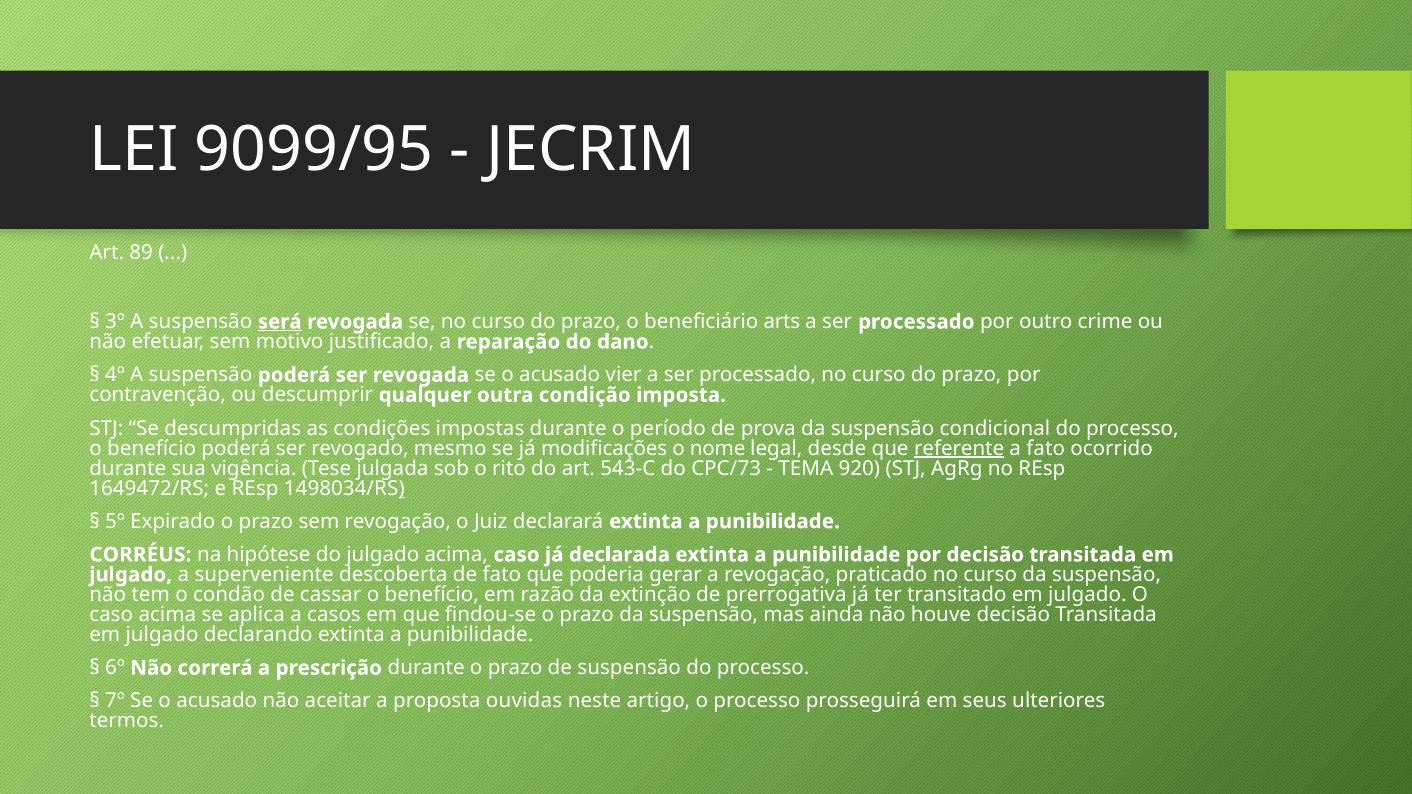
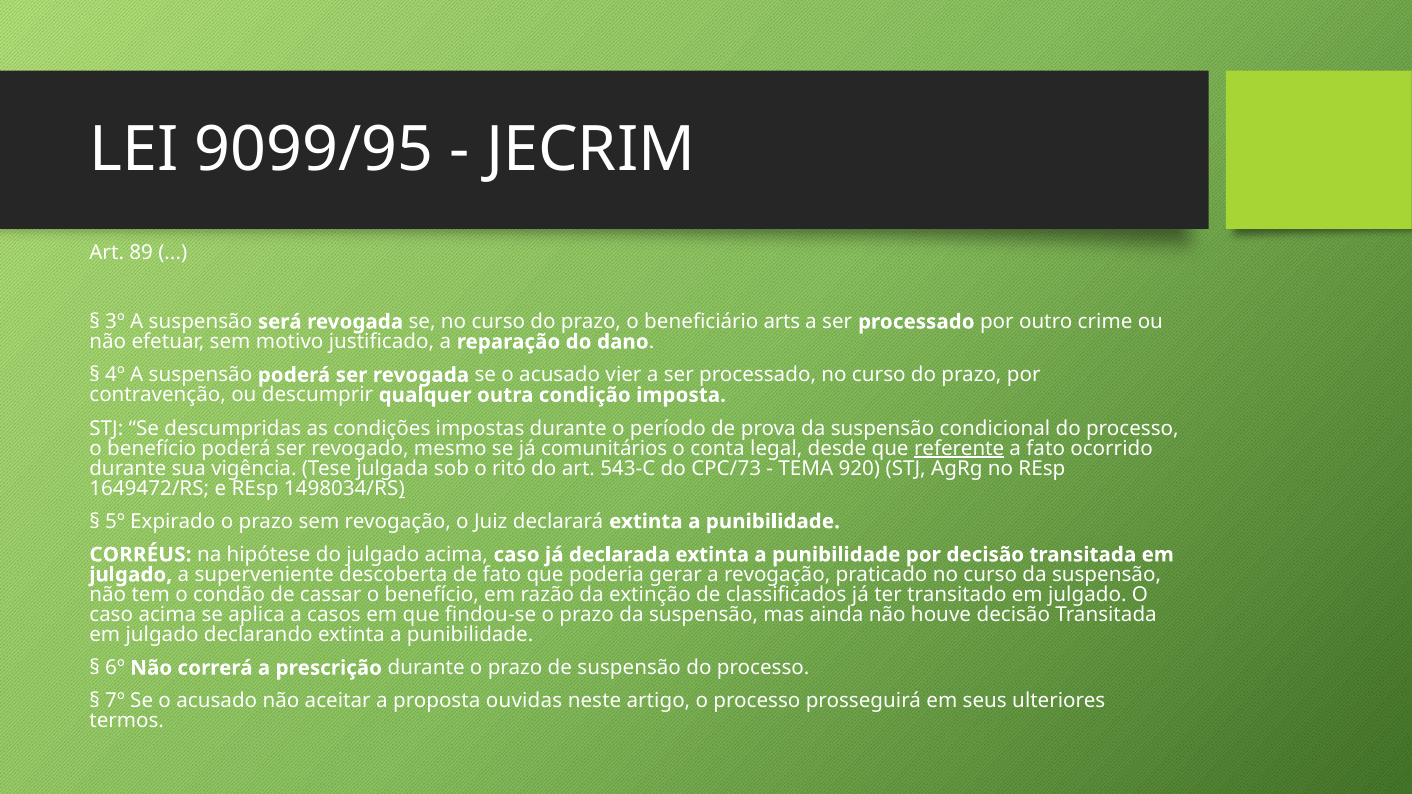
será underline: present -> none (280, 322)
modificações: modificações -> comunitários (604, 448)
nome: nome -> conta (718, 448)
prerrogativa: prerrogativa -> classificados (786, 595)
